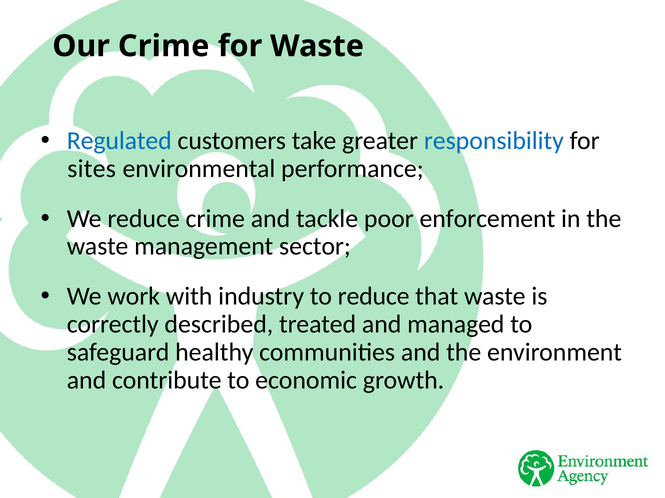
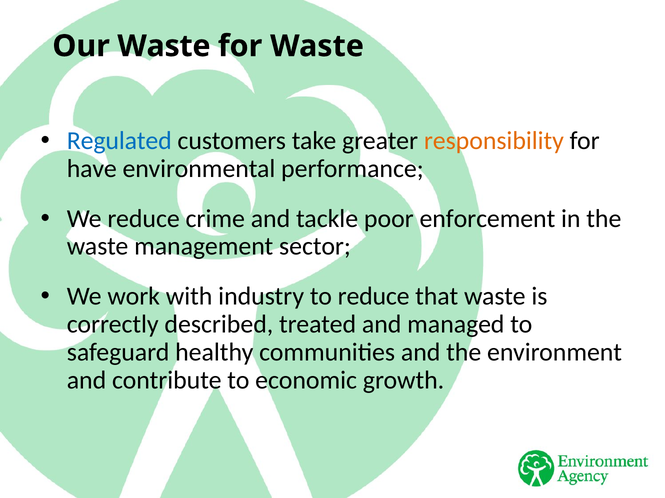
Our Crime: Crime -> Waste (164, 46)
responsibility colour: blue -> orange (494, 141)
sites: sites -> have (92, 169)
